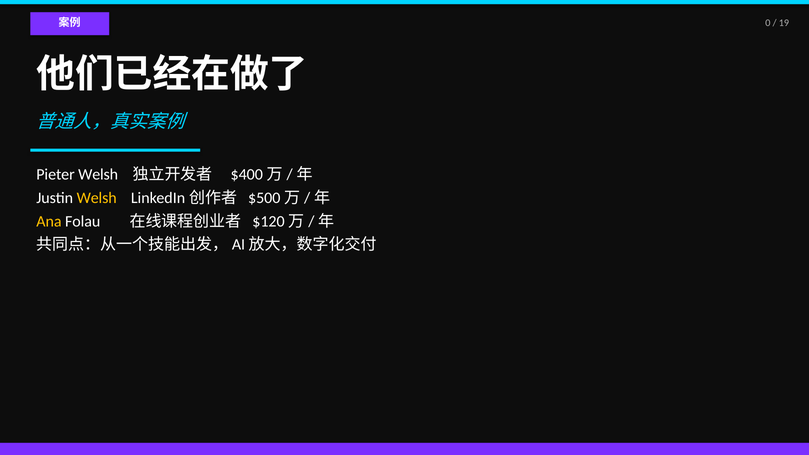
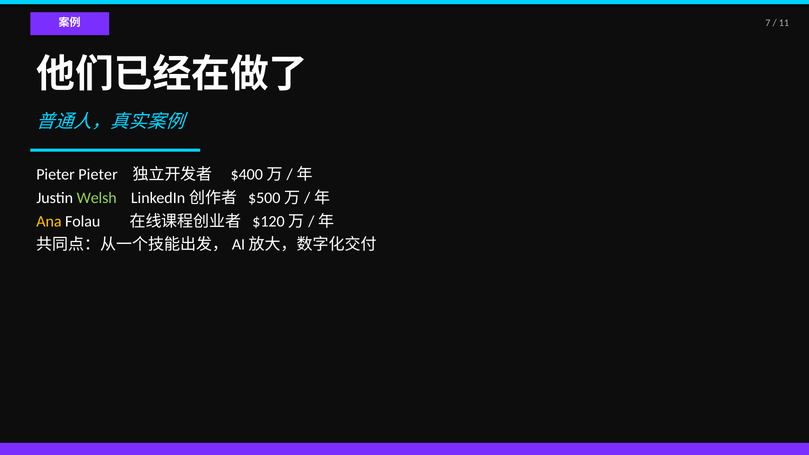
0: 0 -> 7 (768, 23)
19: 19 -> 11 (784, 23)
Pieter Welsh: Welsh -> Pieter (98, 175)
Welsh colour: yellow -> light green (97, 198)
